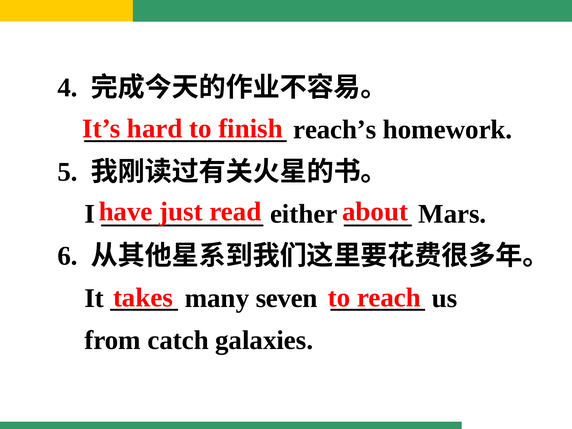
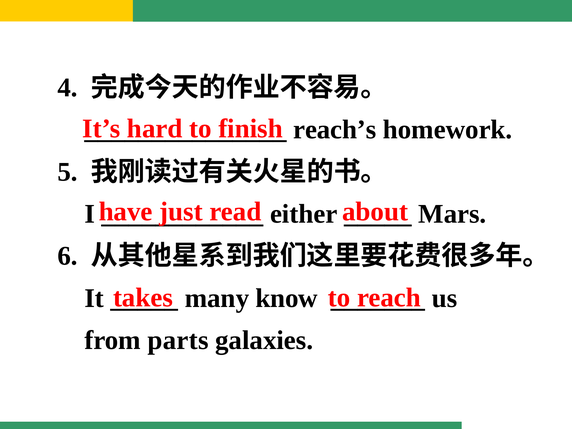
seven: seven -> know (287, 298)
catch: catch -> parts (178, 340)
